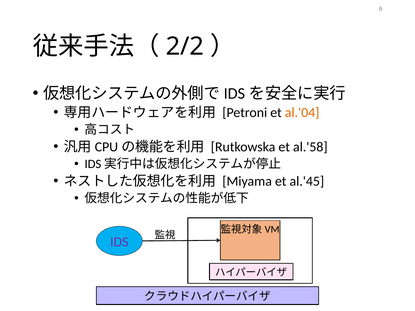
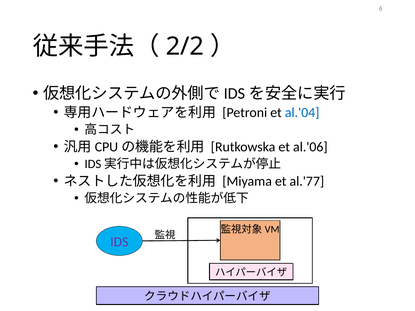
al.'04 colour: orange -> blue (302, 113)
al.'58: al.'58 -> al.'06 (310, 147)
al.'45: al.'45 -> al.'77 (307, 181)
